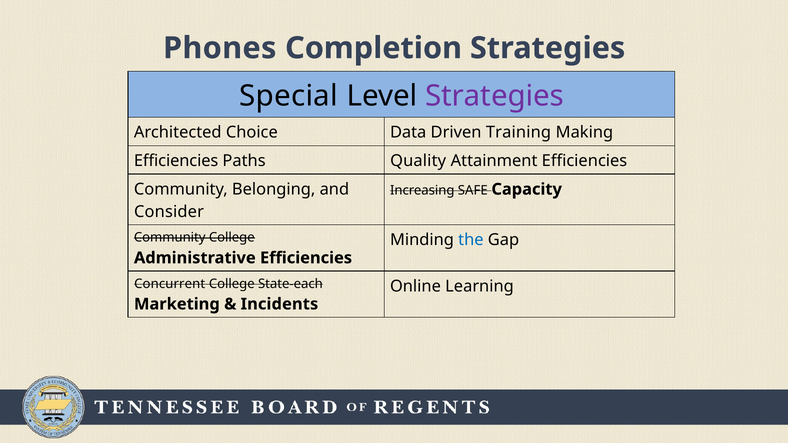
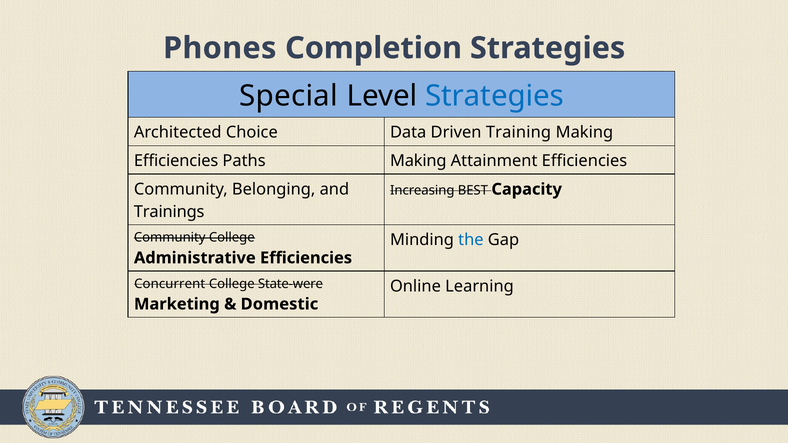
Strategies colour: purple -> blue (495, 96)
Paths Quality: Quality -> Making (418, 161)
SAFE: SAFE -> BEST (473, 190)
Consider: Consider -> Trainings (169, 212)
State-each: State-each -> State-were (290, 284)
Incidents: Incidents -> Domestic (279, 304)
